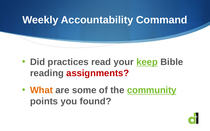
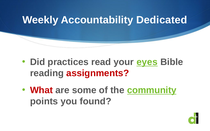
Command: Command -> Dedicated (162, 20)
keep: keep -> eyes (147, 62)
What colour: orange -> red (41, 90)
